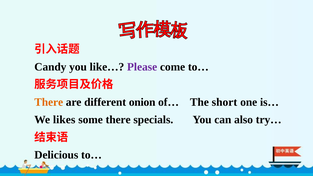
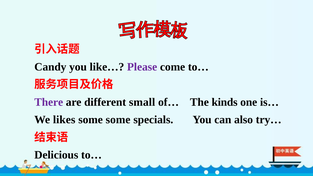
There colour: orange -> purple (49, 102)
onion: onion -> small (142, 102)
short: short -> kinds (225, 102)
some there: there -> some (118, 120)
